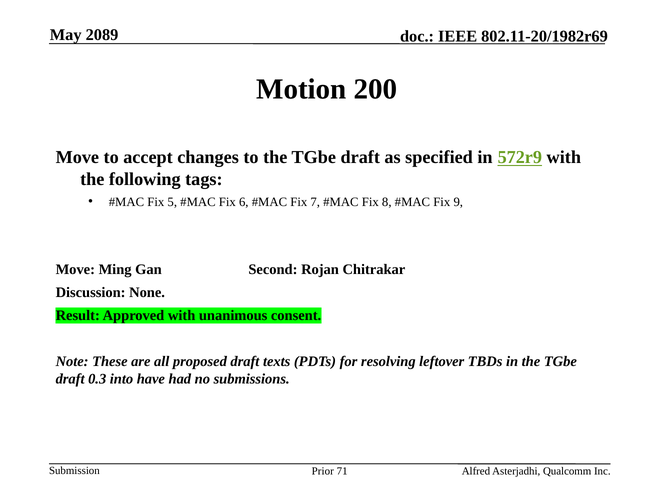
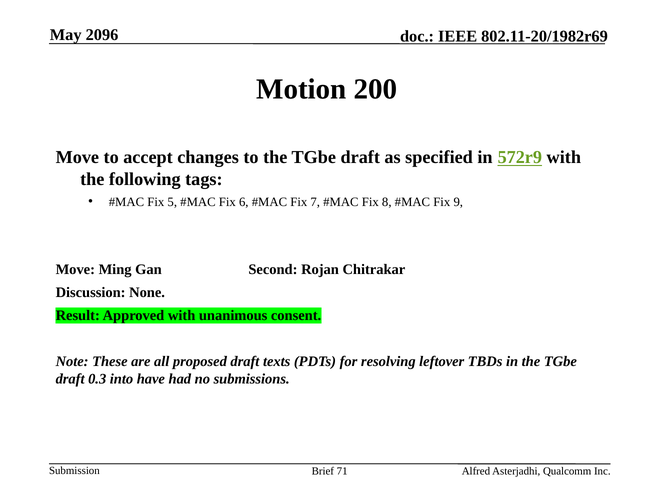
2089: 2089 -> 2096 (102, 35)
Prior: Prior -> Brief (323, 470)
